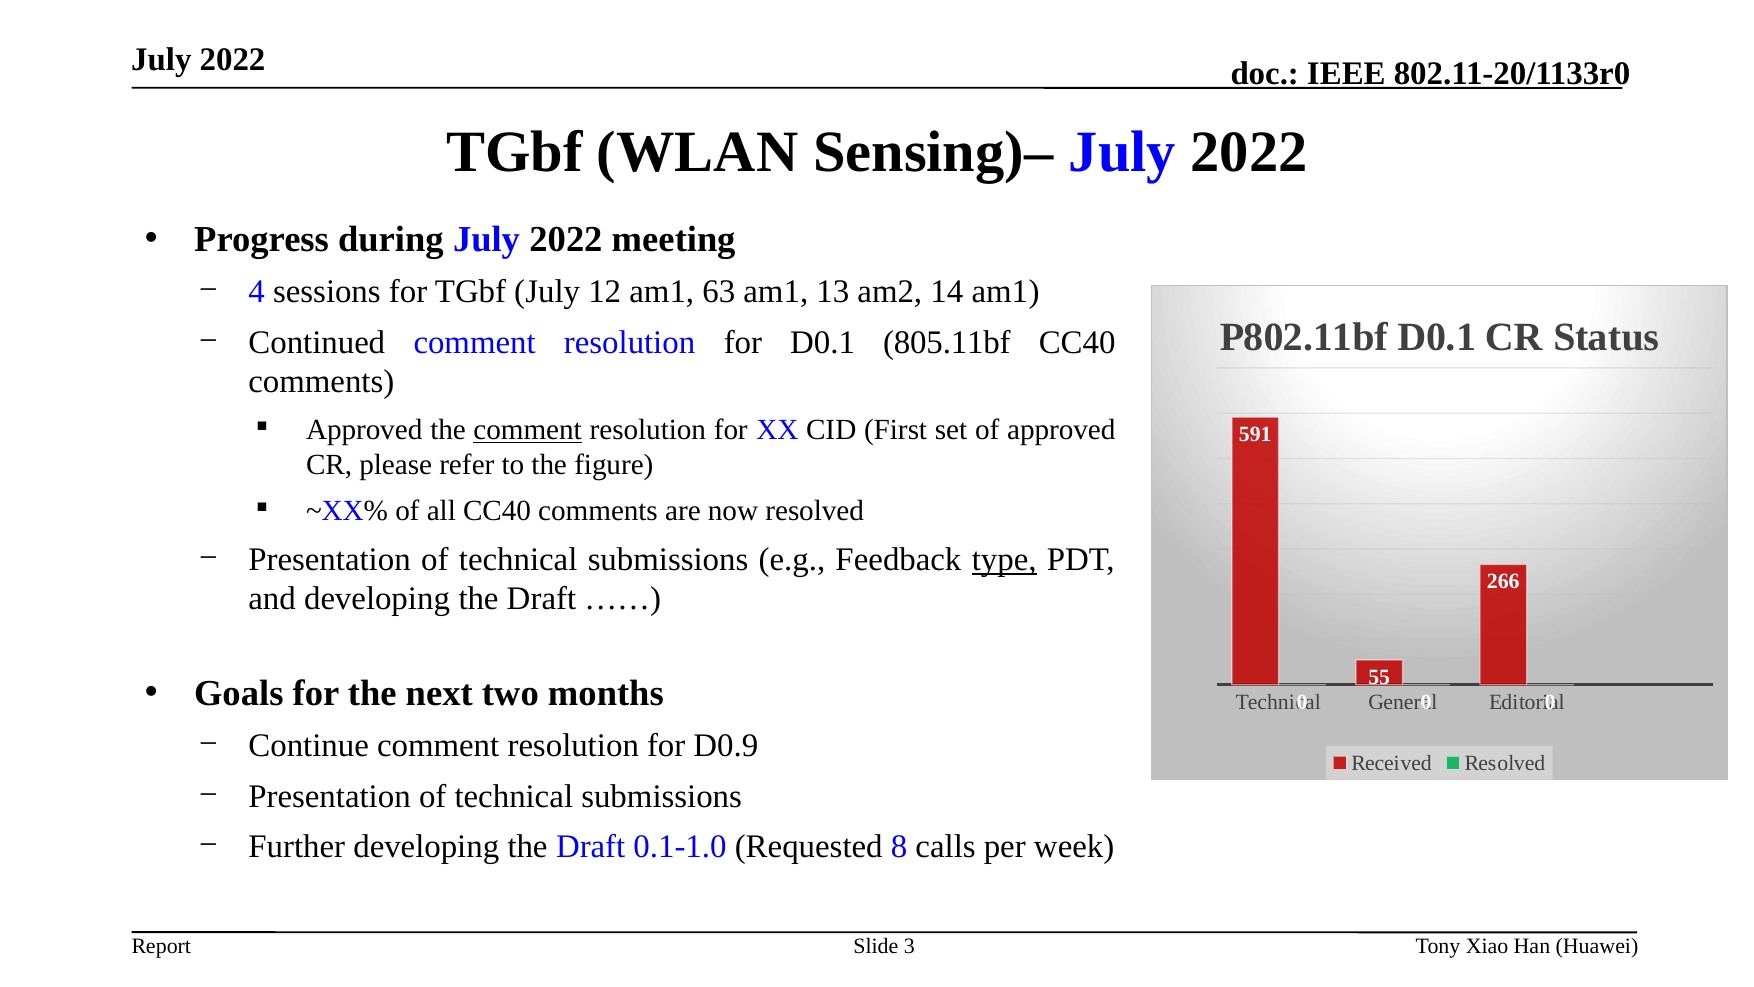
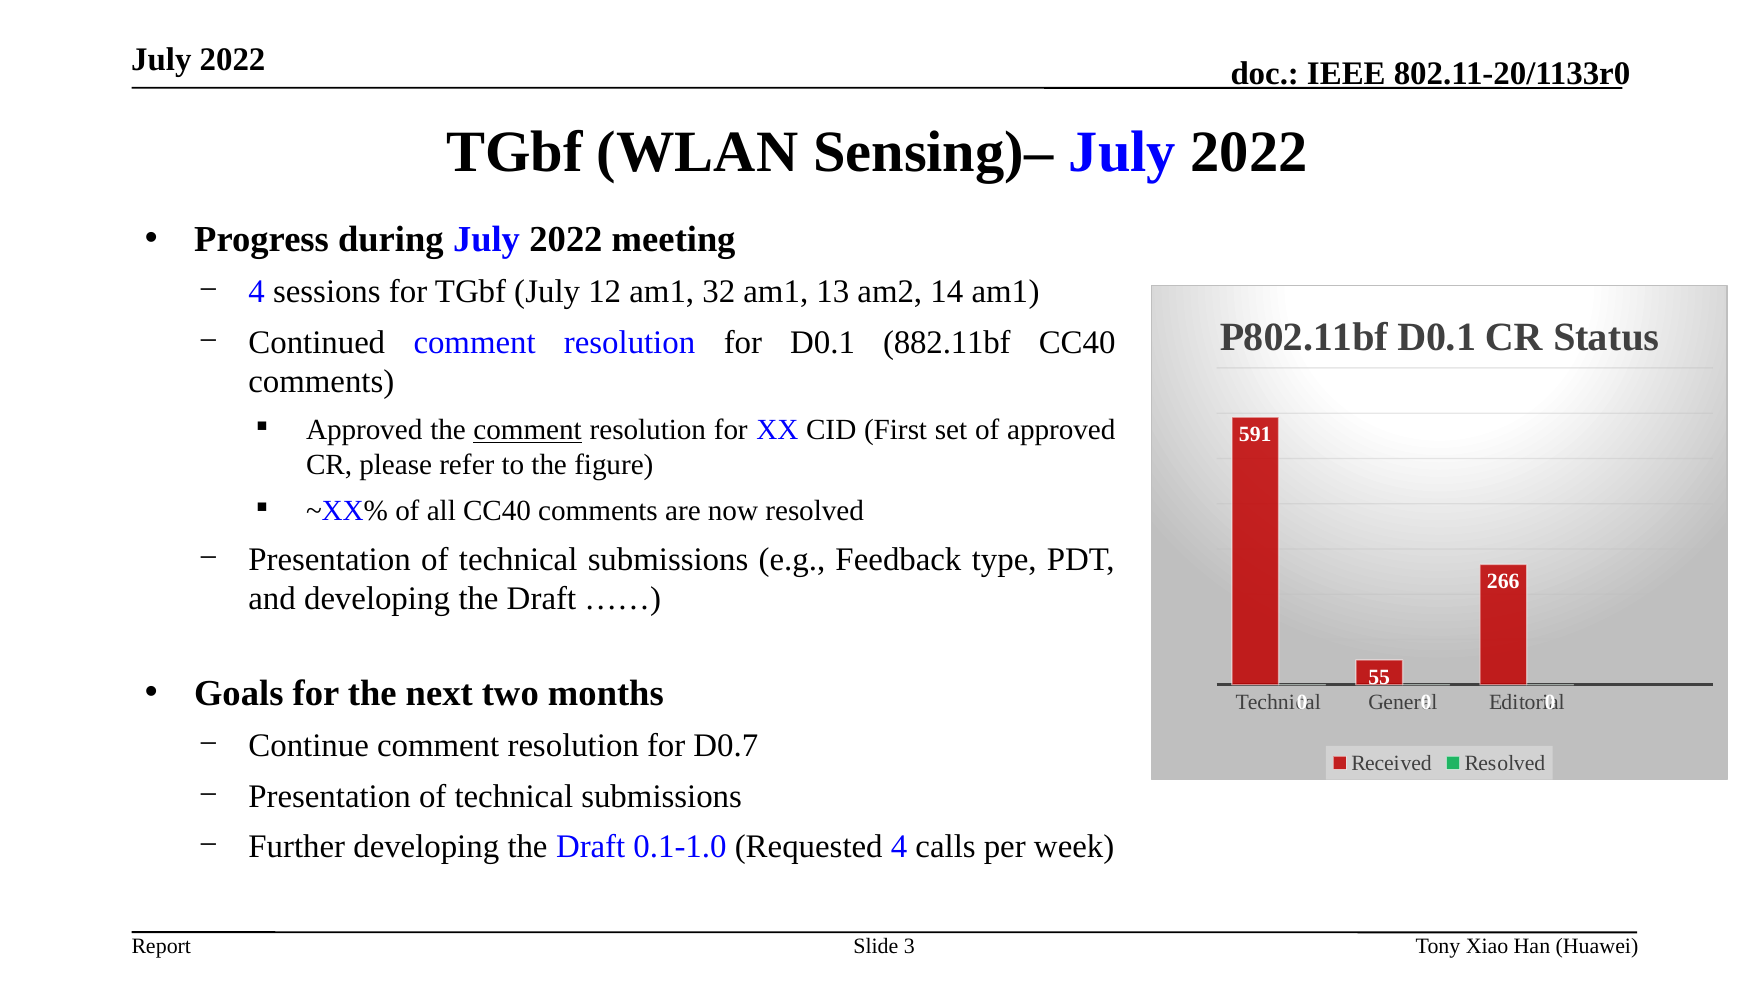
63: 63 -> 32 (719, 292)
805.11bf: 805.11bf -> 882.11bf (947, 342)
type underline: present -> none (1004, 559)
D0.9: D0.9 -> D0.7 (726, 746)
Requested 8: 8 -> 4 (899, 847)
